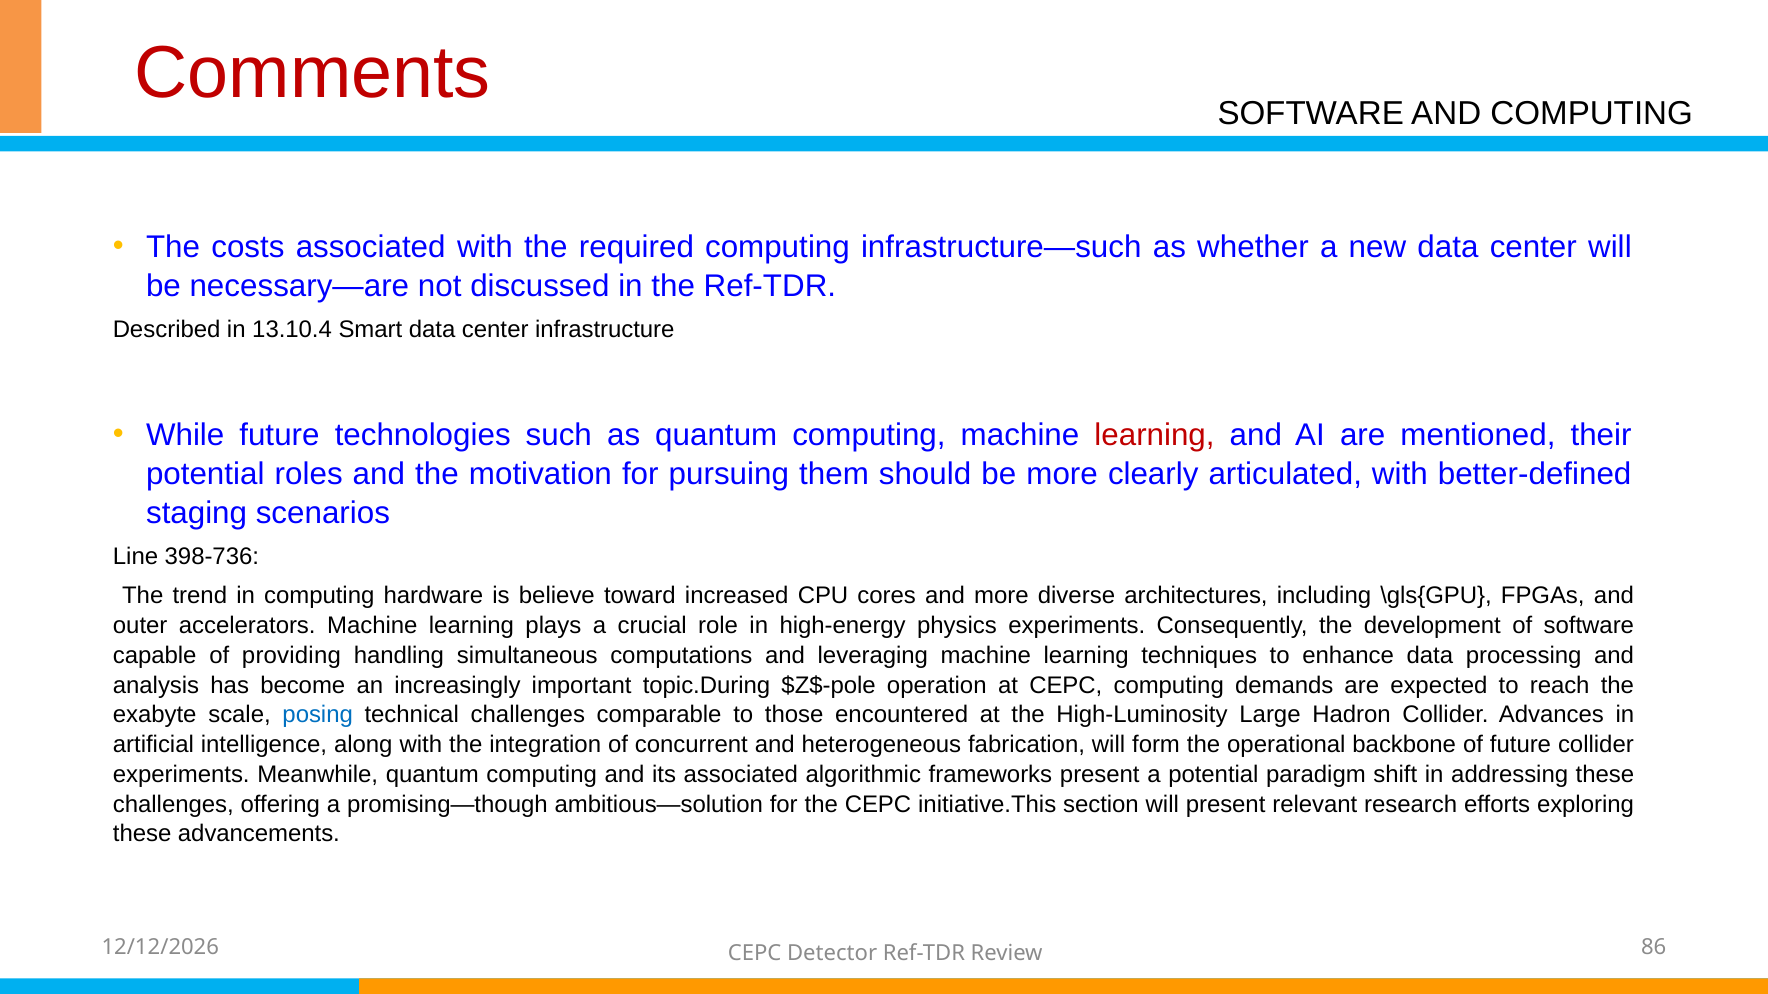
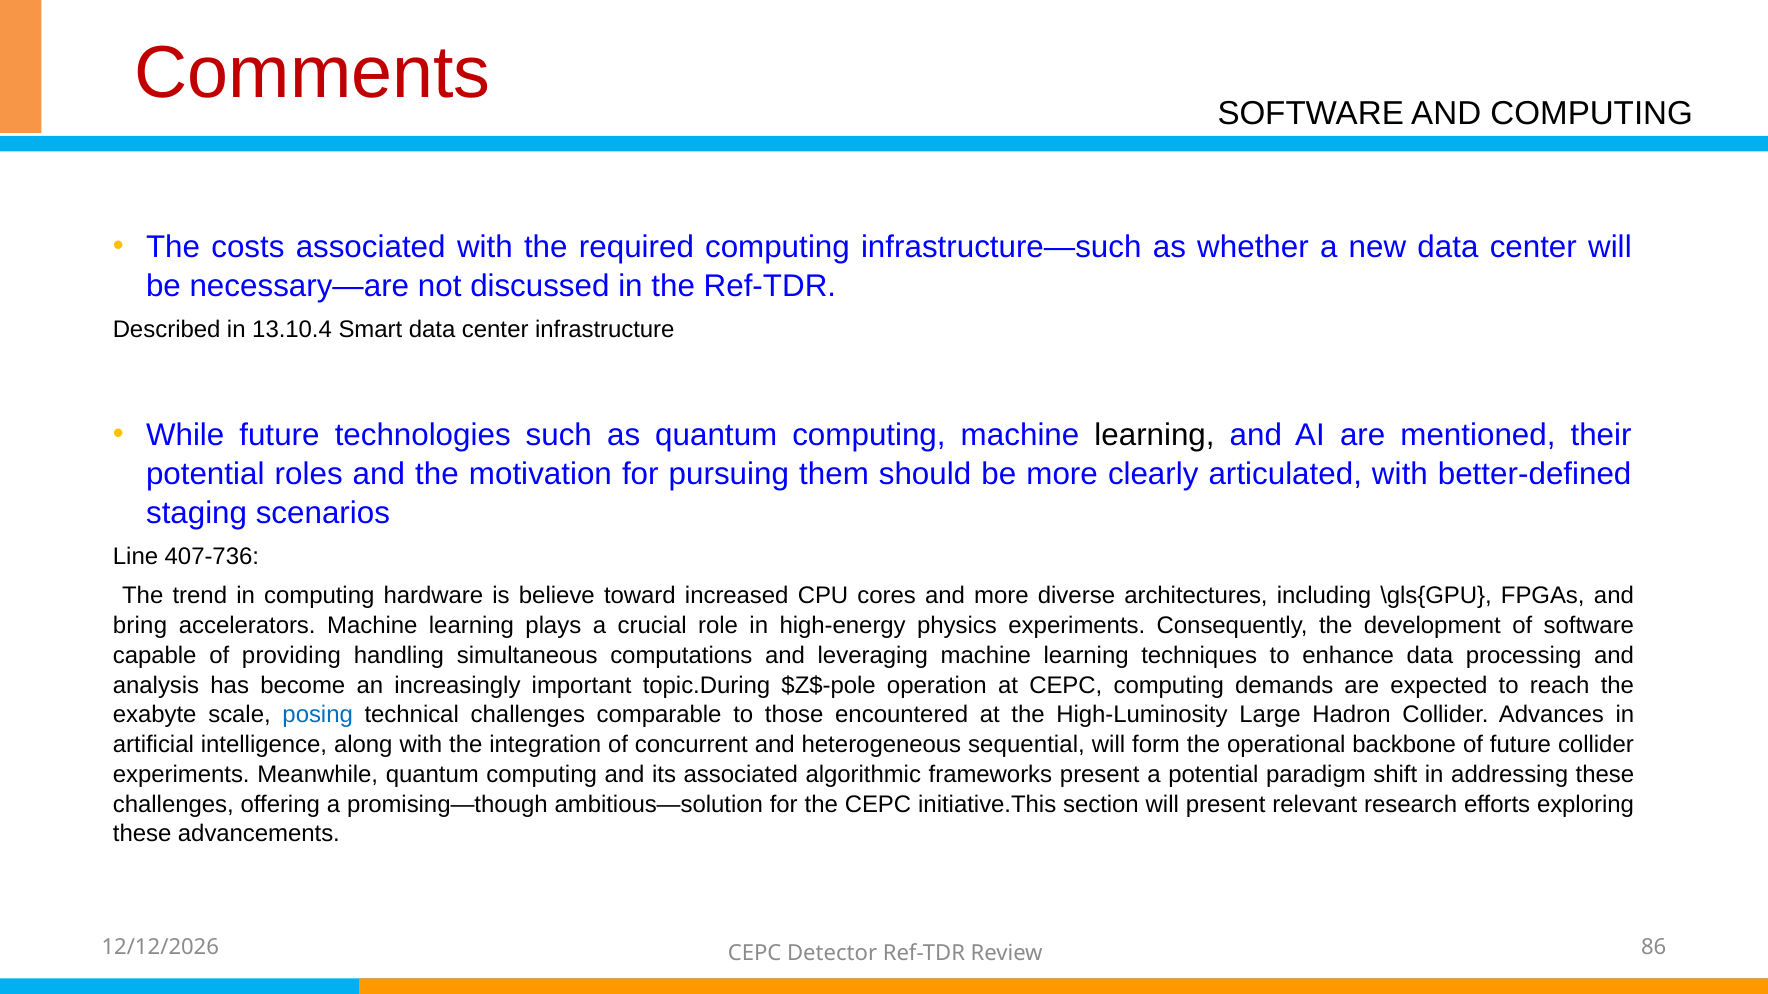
learning colour: red -> black (1155, 435)
398-736: 398-736 -> 407-736 (212, 557)
outer: outer -> bring (140, 626)
fabrication: fabrication -> sequential (1026, 745)
